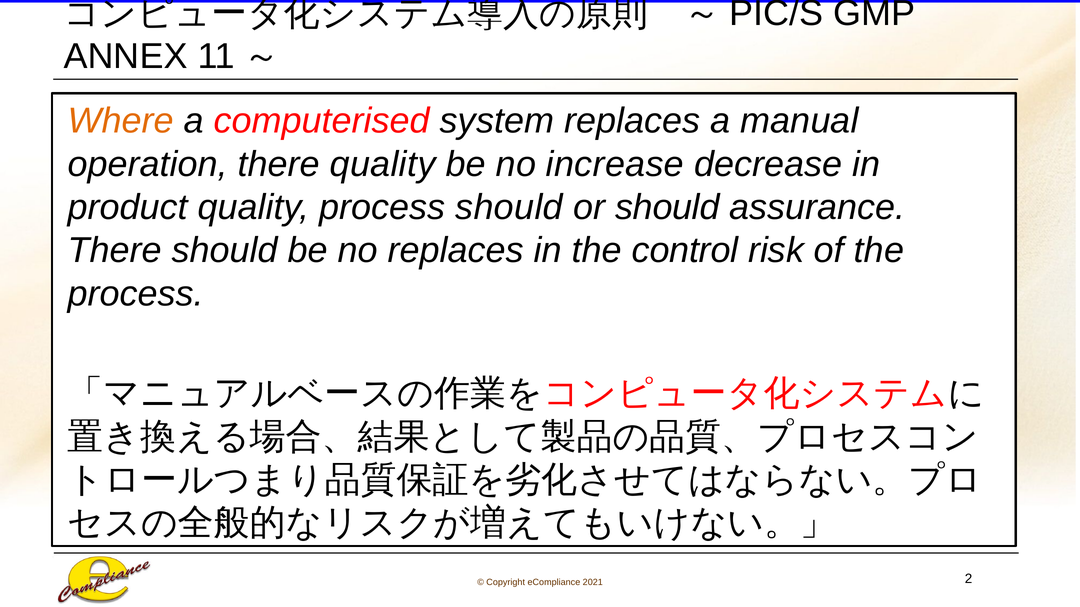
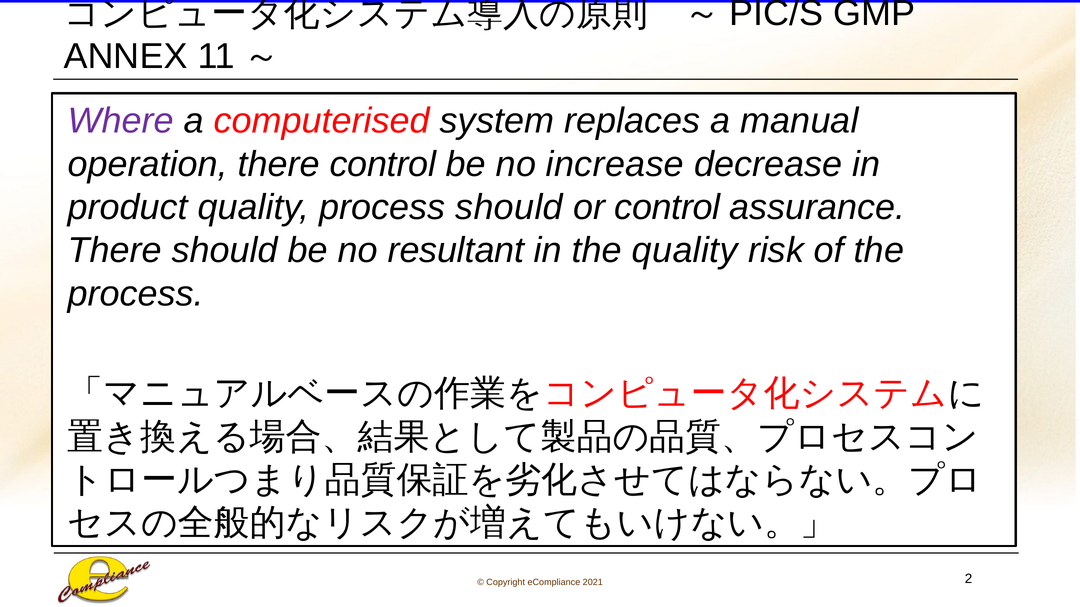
Where colour: orange -> purple (121, 121)
there quality: quality -> control (383, 164)
or should: should -> control (667, 208)
no replaces: replaces -> resultant (456, 251)
the control: control -> quality (685, 251)
